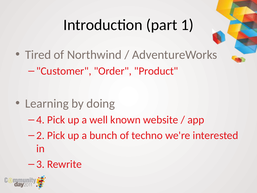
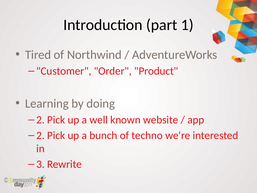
4: 4 -> 2 (40, 120)
